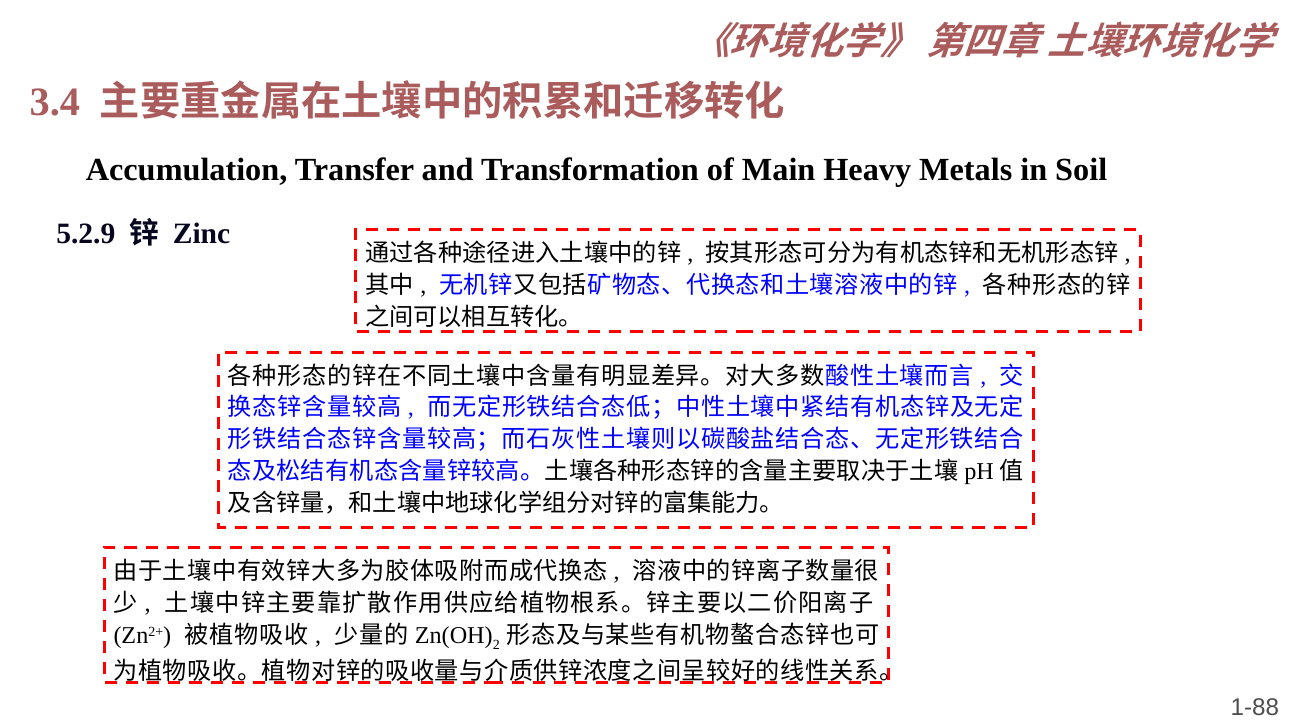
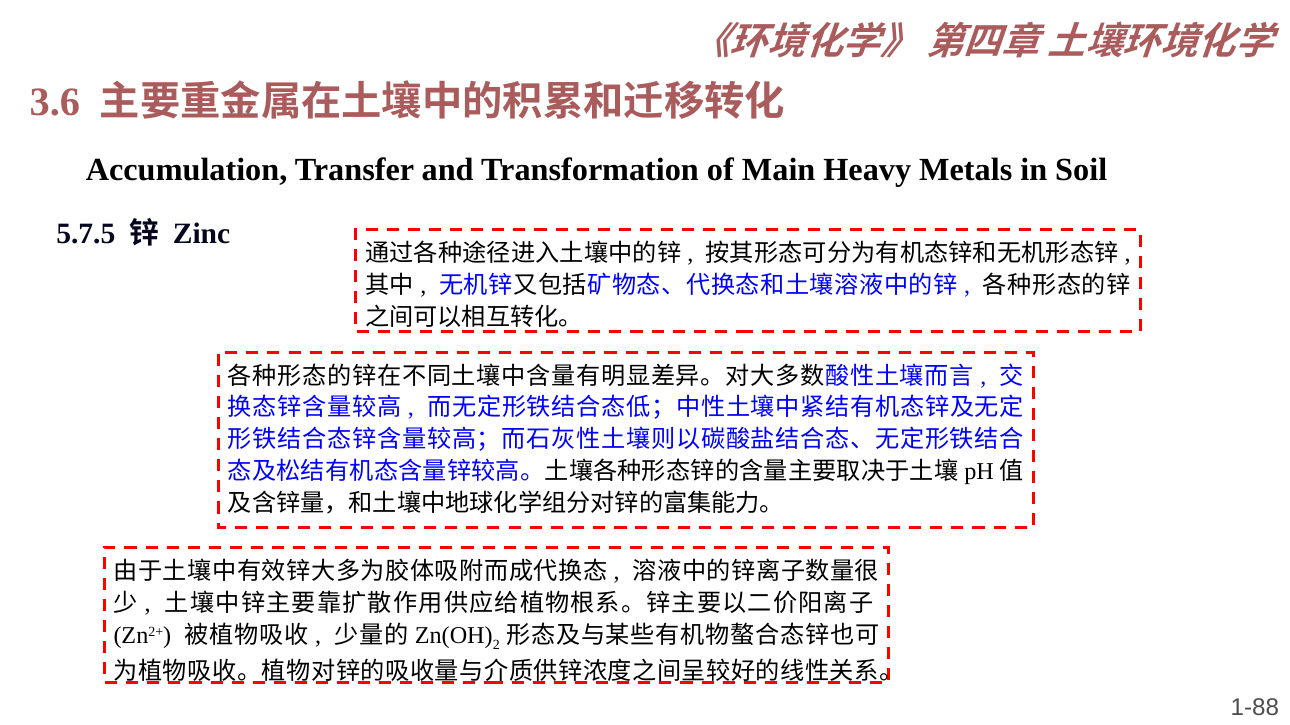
3.4: 3.4 -> 3.6 (55, 103)
5.2.9: 5.2.9 -> 5.7.5 (86, 234)
